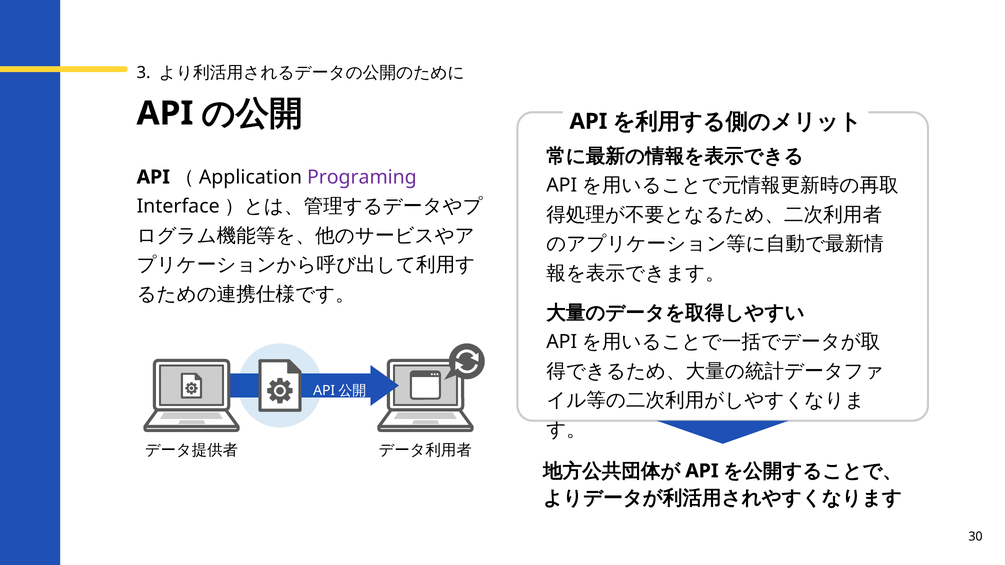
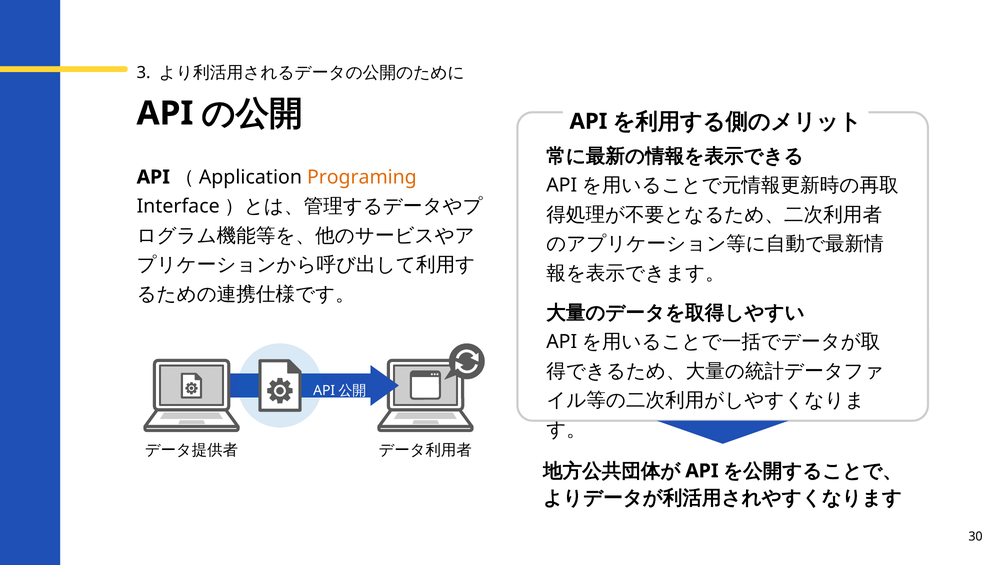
Programing colour: purple -> orange (362, 177)
